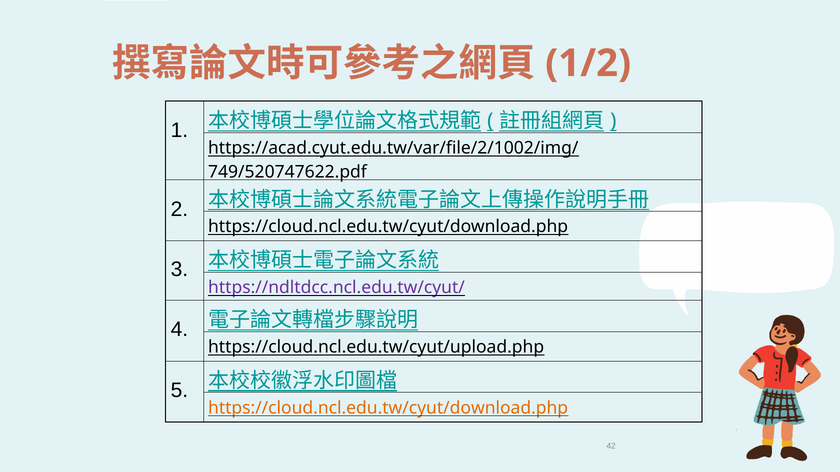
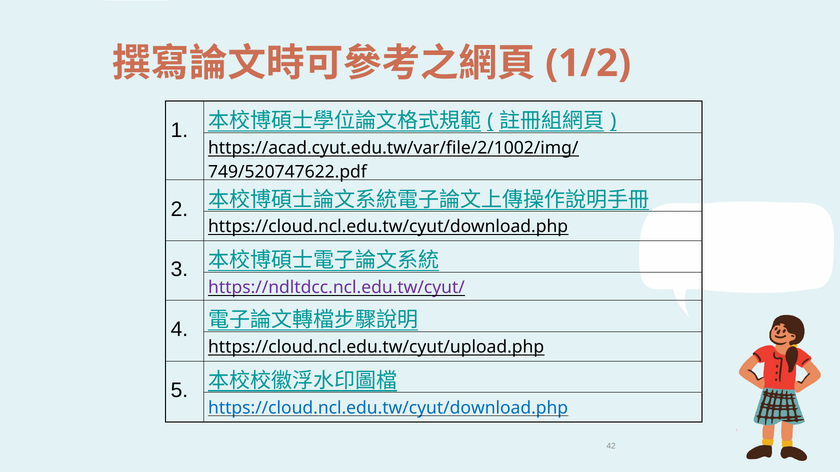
https://cloud.ncl.edu.tw/cyut/download.php colour: orange -> blue (388, 408)
